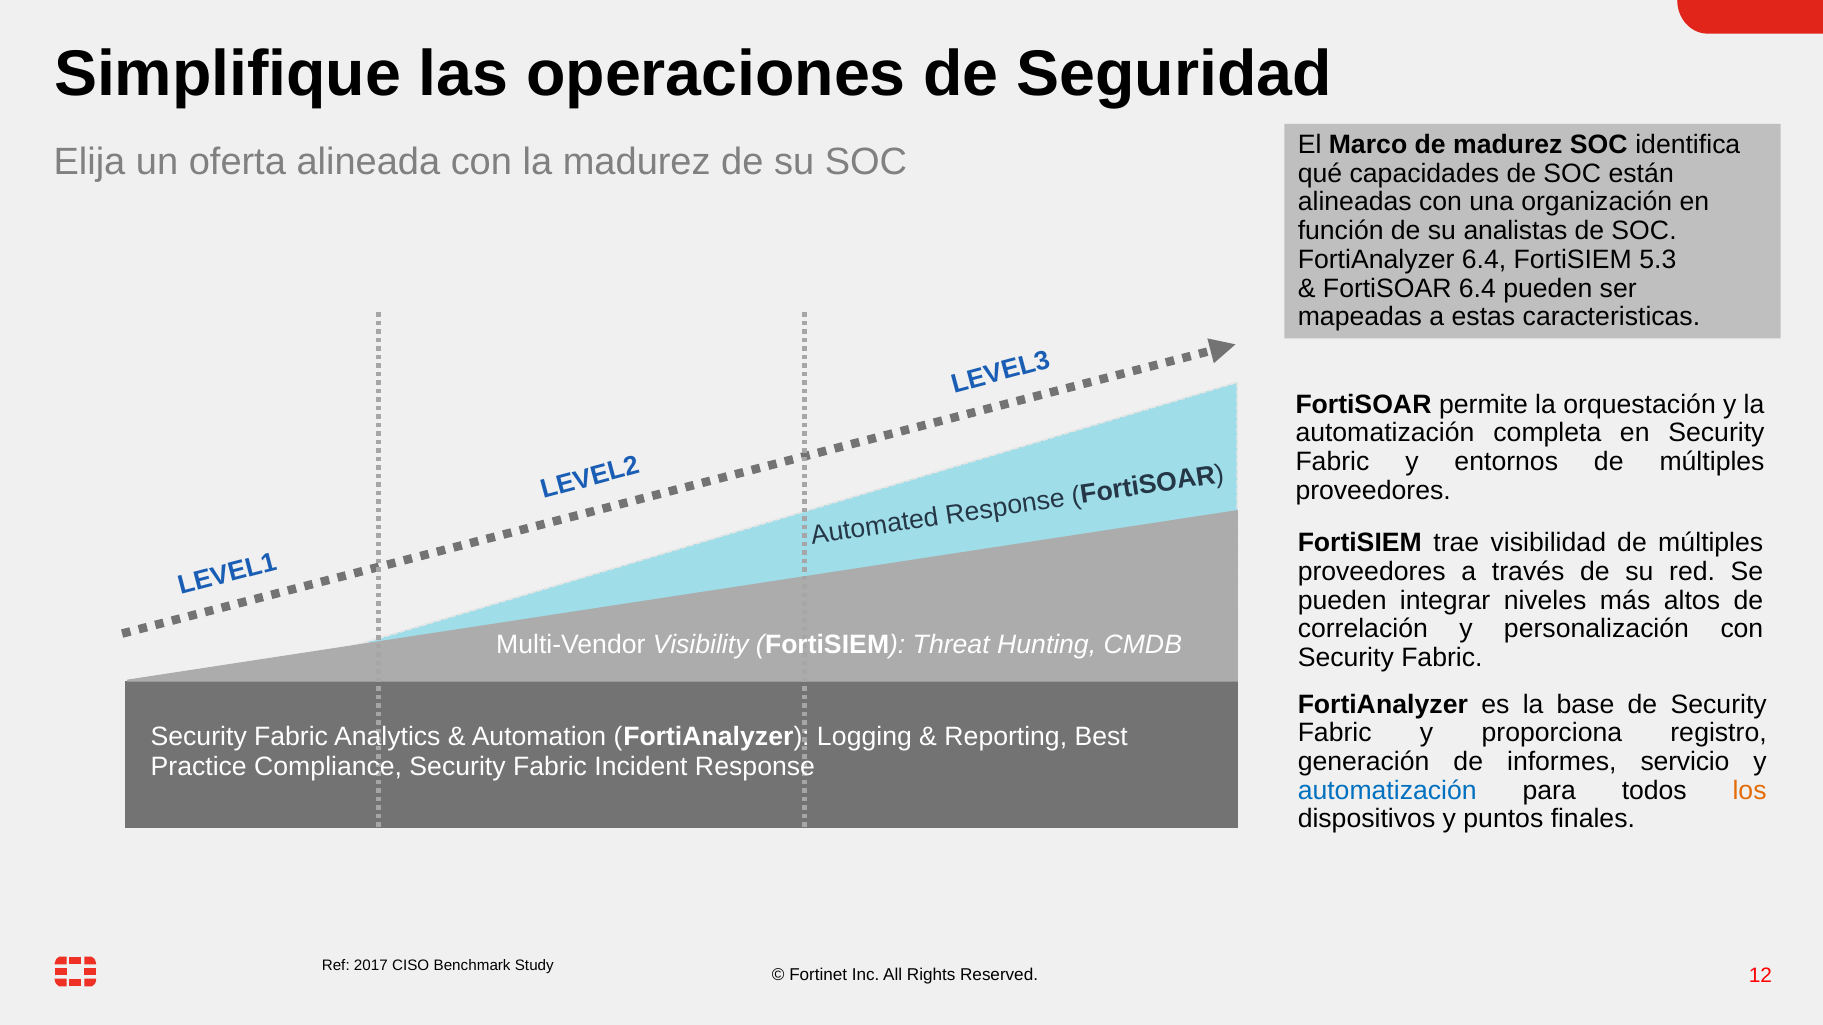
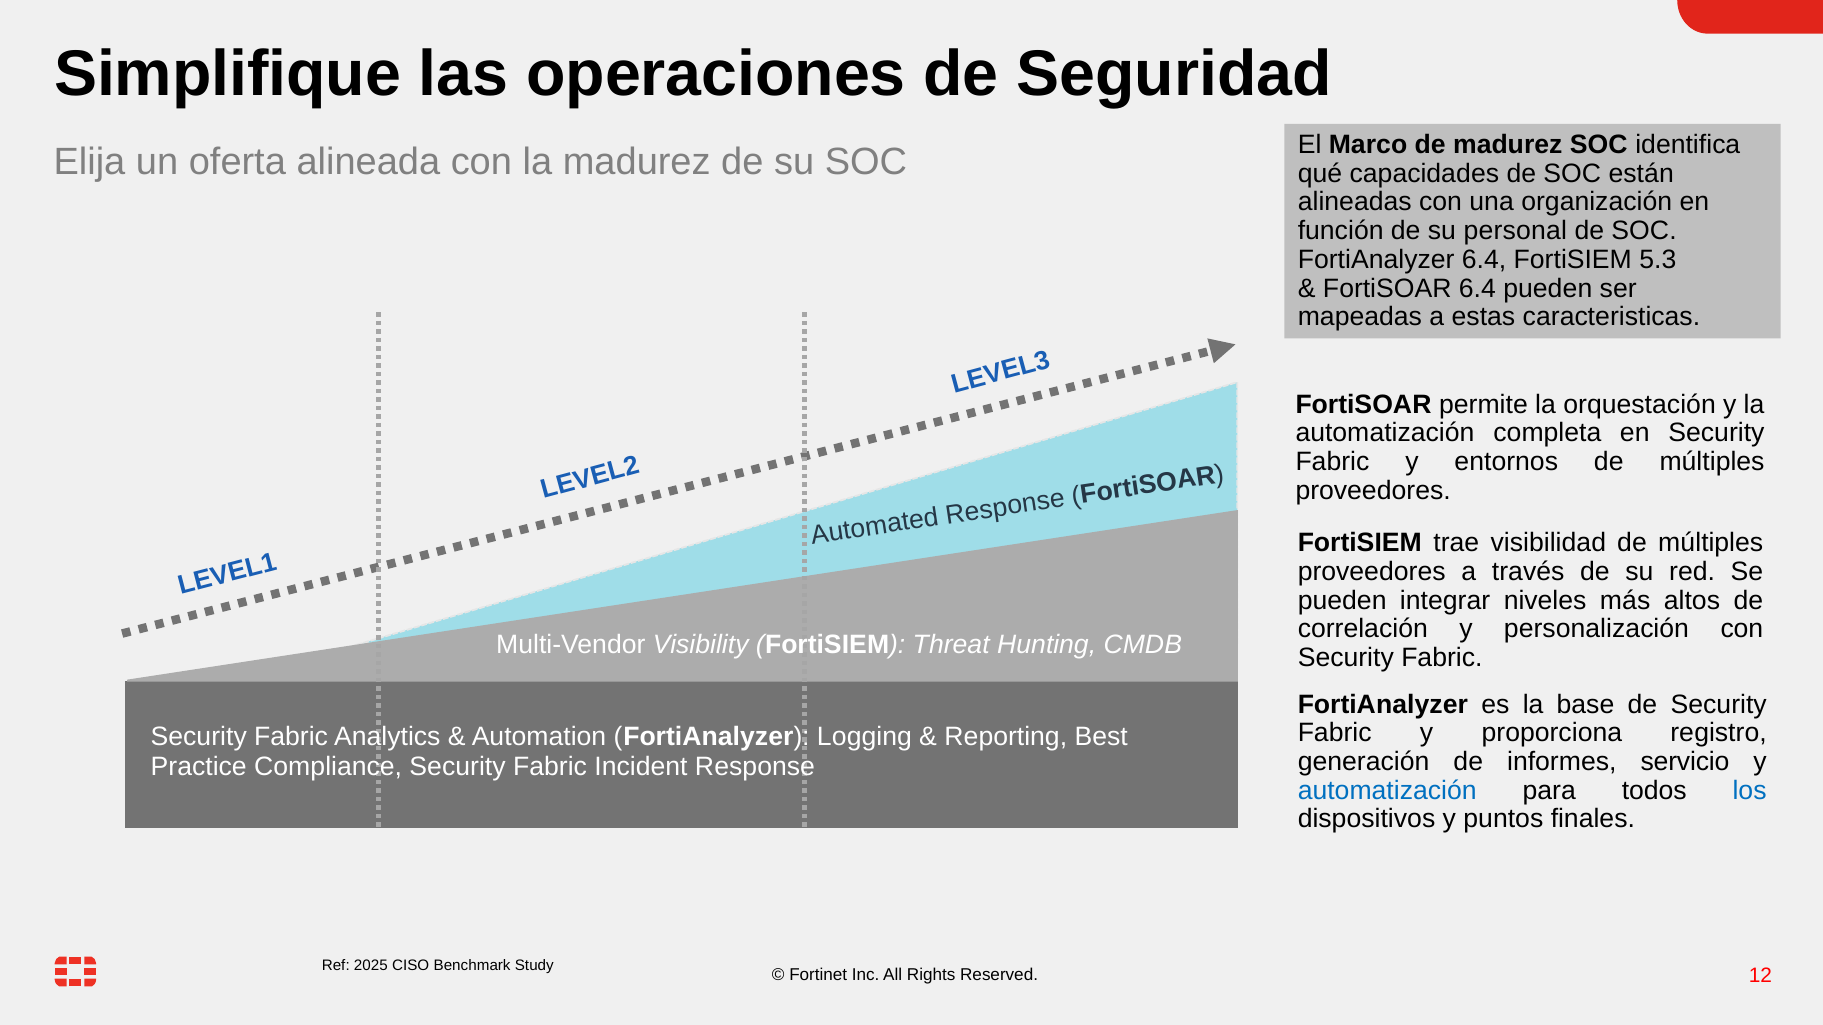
analistas: analistas -> personal (1515, 231)
los colour: orange -> blue (1750, 791)
2017: 2017 -> 2025 (371, 966)
